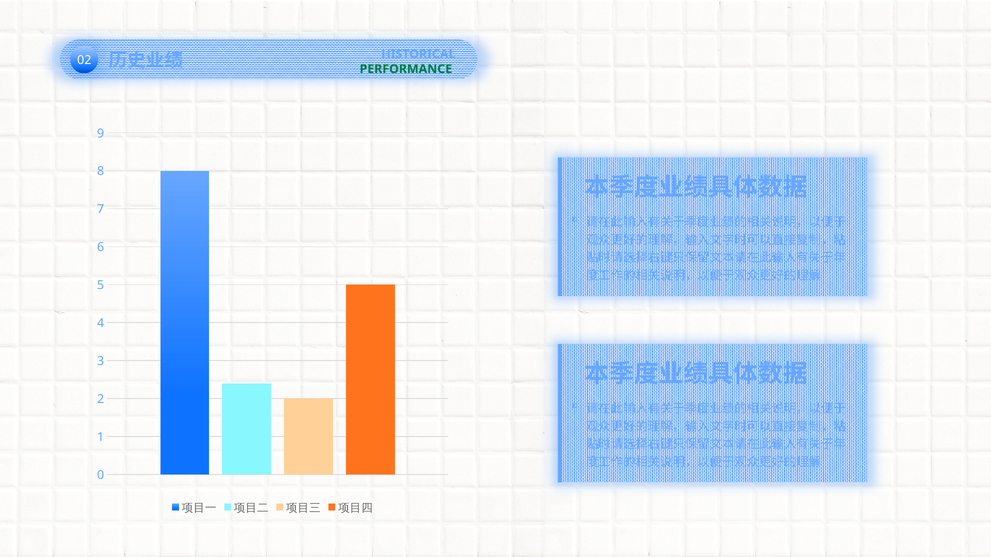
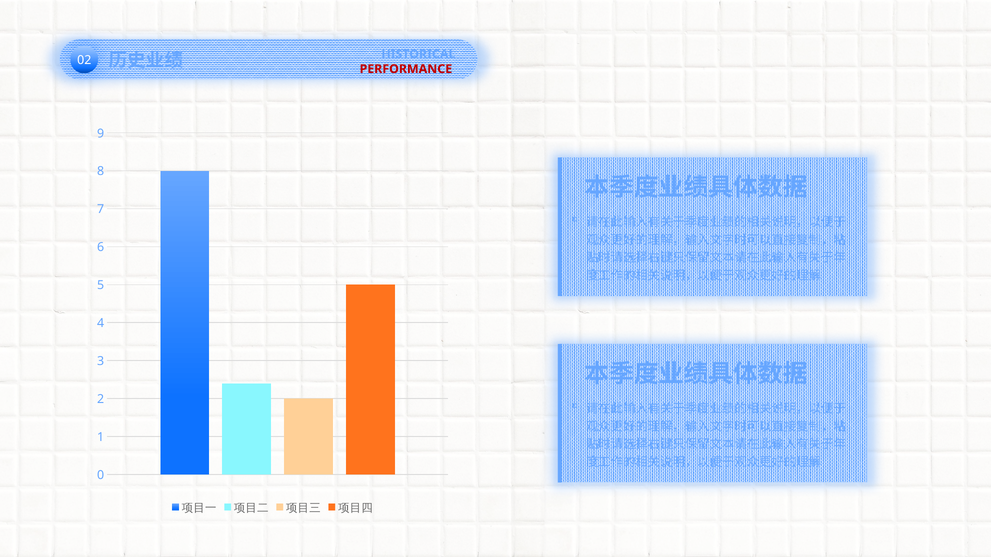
PERFORMANCE colour: green -> red (406, 69)
